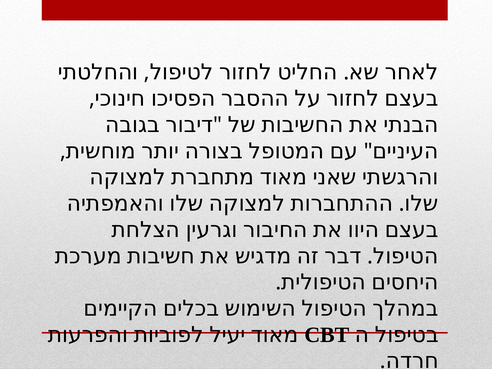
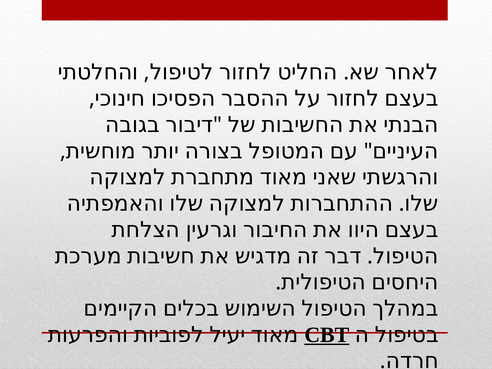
CBT underline: none -> present (327, 335)
